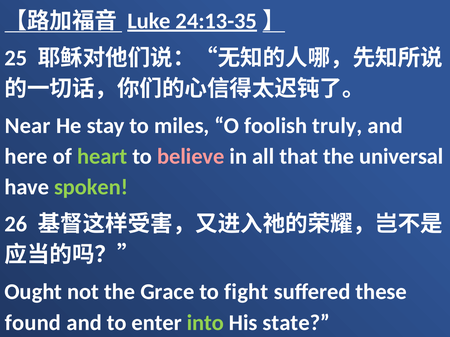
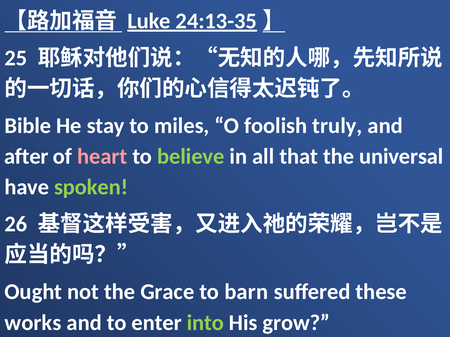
Near: Near -> Bible (28, 126)
here: here -> after (26, 157)
heart colour: light green -> pink (102, 157)
believe colour: pink -> light green (191, 157)
fight: fight -> barn (246, 292)
found: found -> works (33, 323)
state: state -> grow (296, 323)
